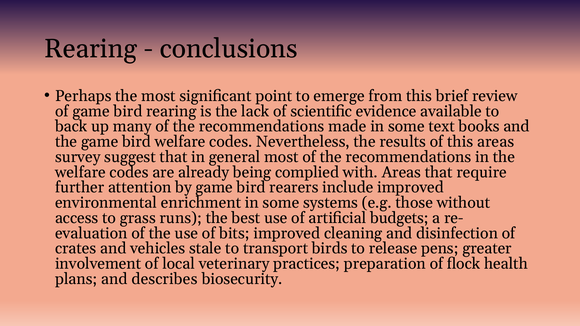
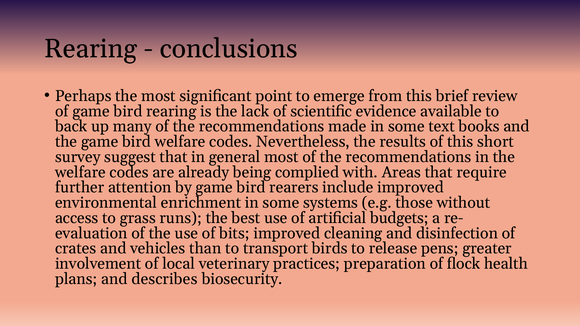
this areas: areas -> short (496, 142)
stale: stale -> than (205, 249)
